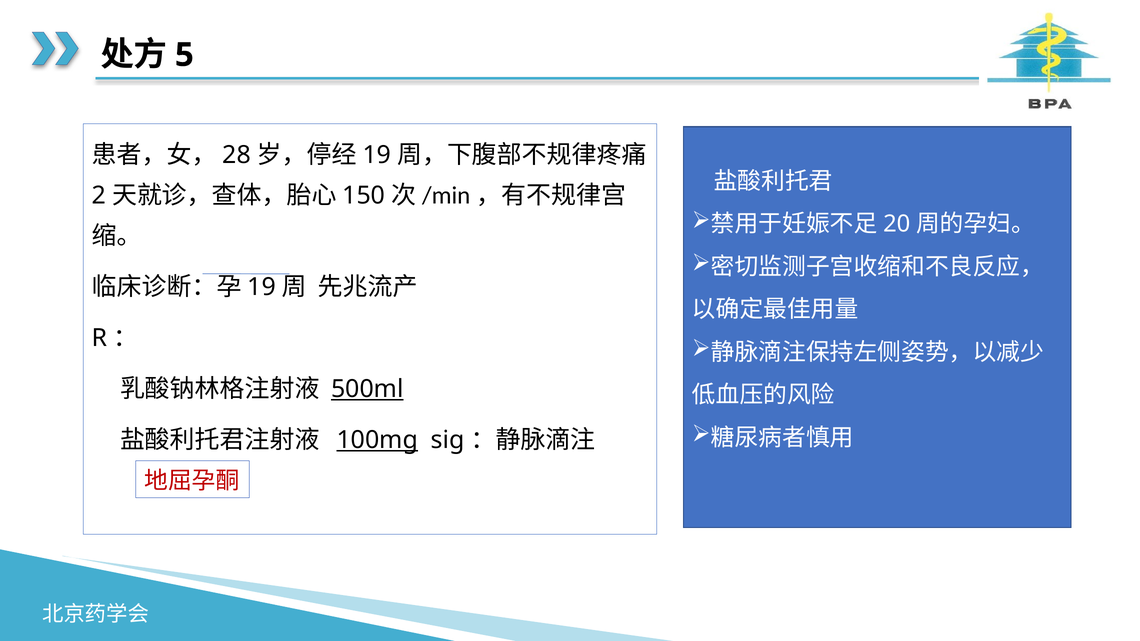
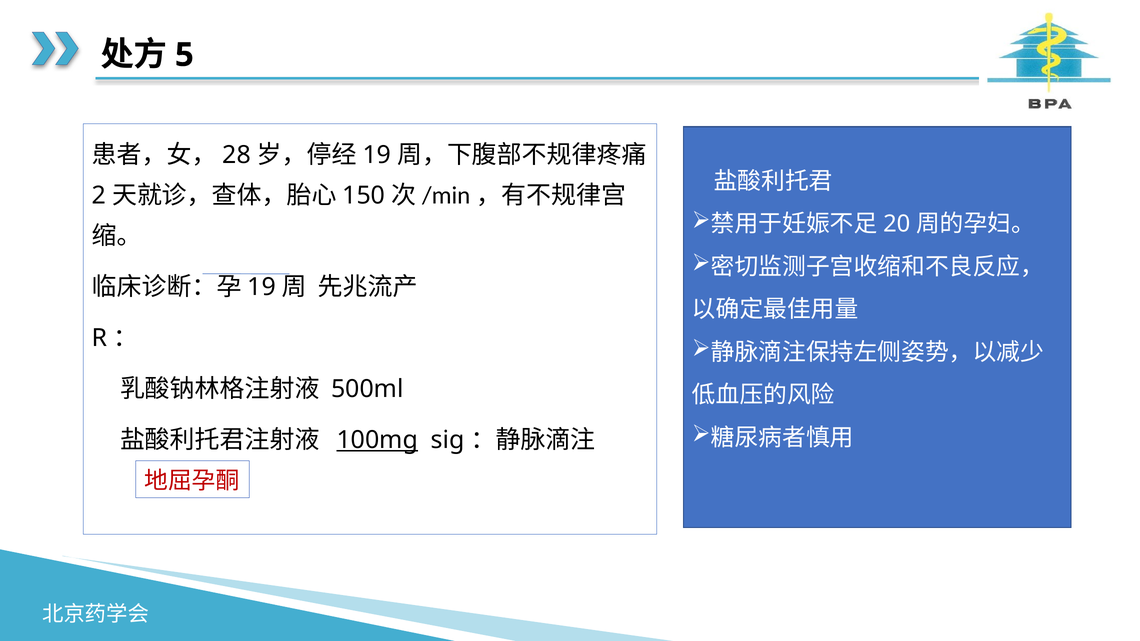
500ml underline: present -> none (367, 389)
